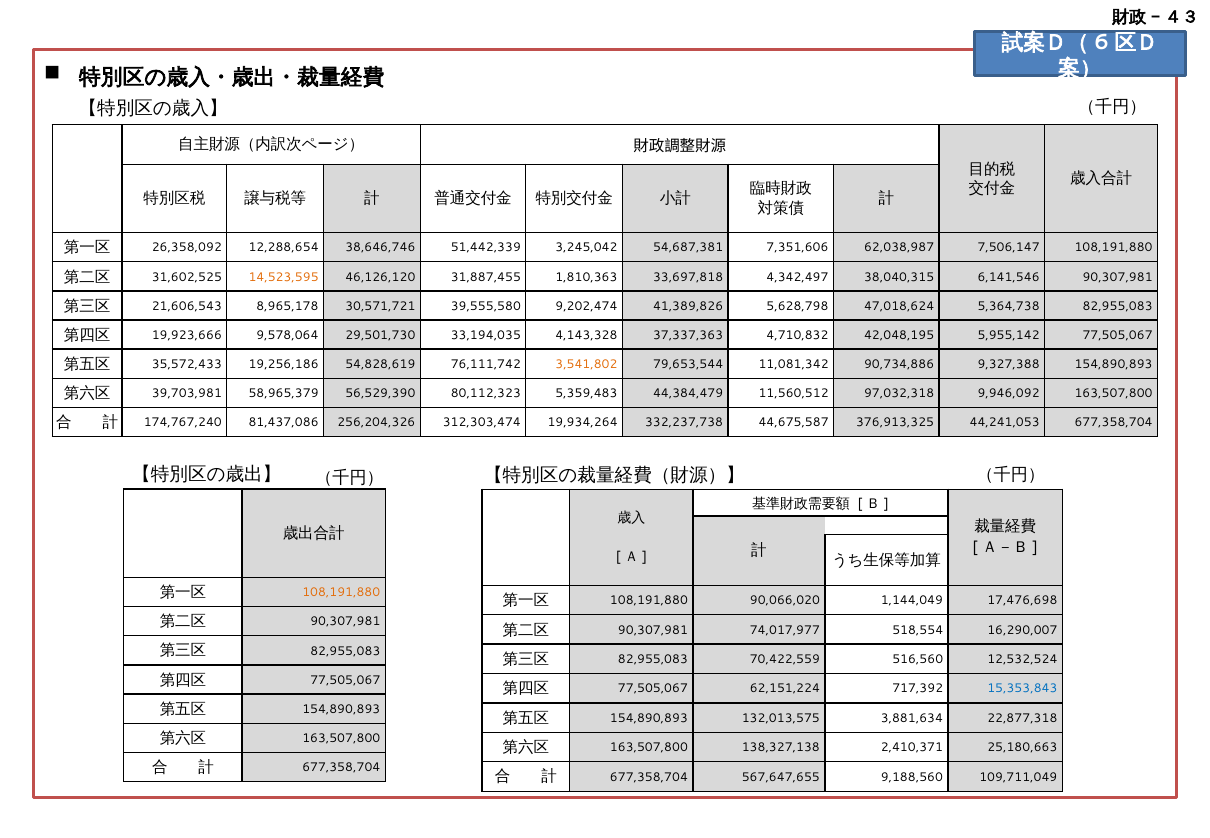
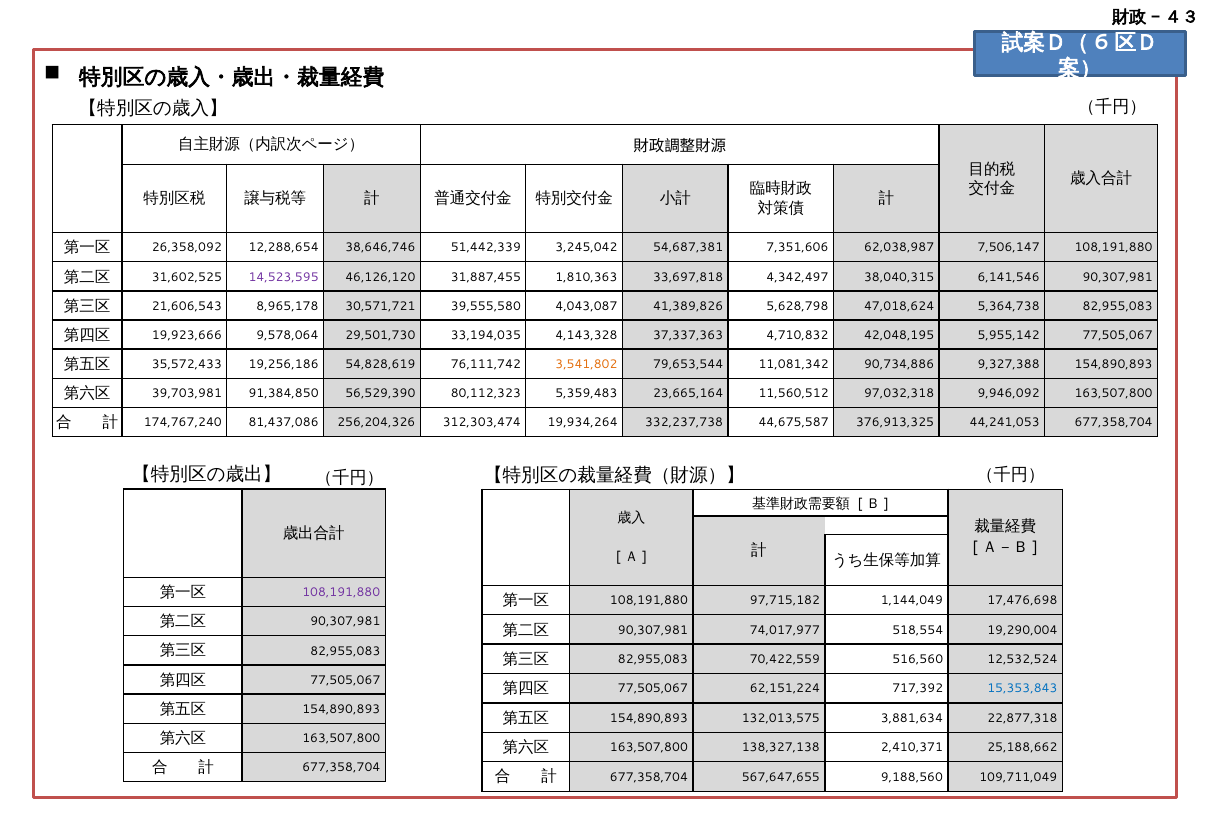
14,523,595 colour: orange -> purple (284, 277)
9,202,474: 9,202,474 -> 4,043,087 (586, 306)
58,965,379: 58,965,379 -> 91,384,850 (284, 393)
44,384,479: 44,384,479 -> 23,665,164 (688, 393)
108,191,880 colour: orange -> purple (341, 592)
90,066,020: 90,066,020 -> 97,715,182 (785, 600)
16,290,007: 16,290,007 -> 19,290,004 (1022, 630)
25,180,663: 25,180,663 -> 25,188,662 (1022, 747)
